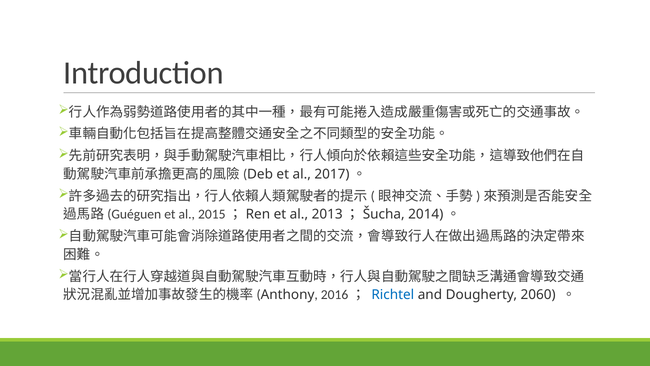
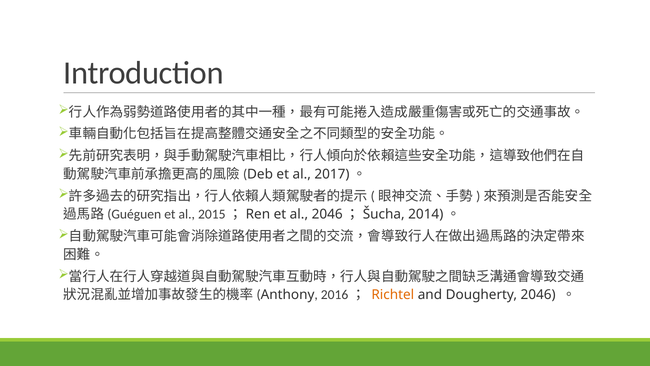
al 2013: 2013 -> 2046 (327, 214)
Richtel colour: blue -> orange (393, 295)
Dougherty 2060: 2060 -> 2046 (538, 295)
